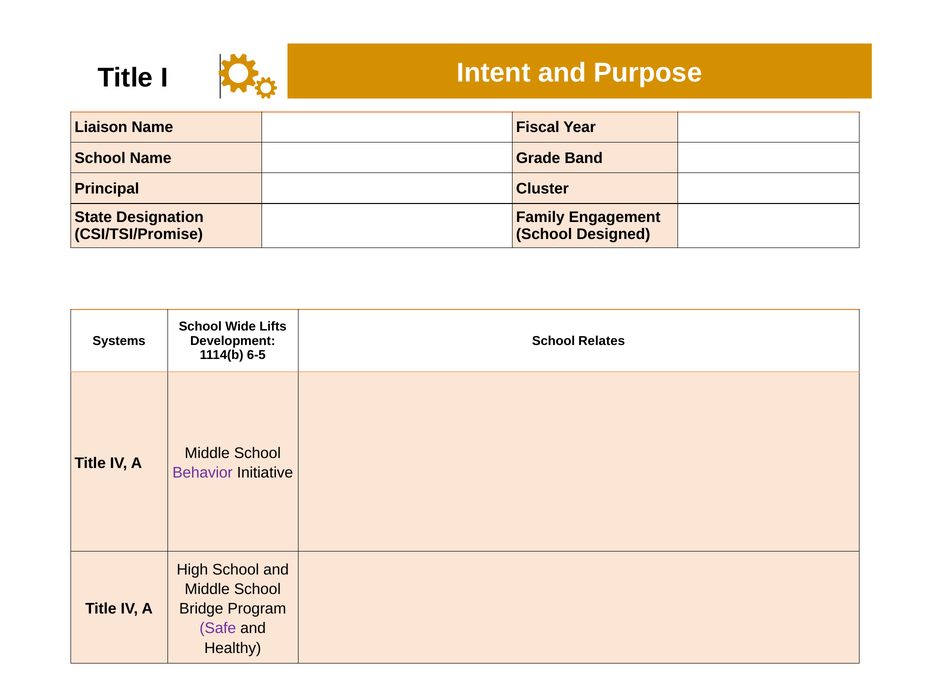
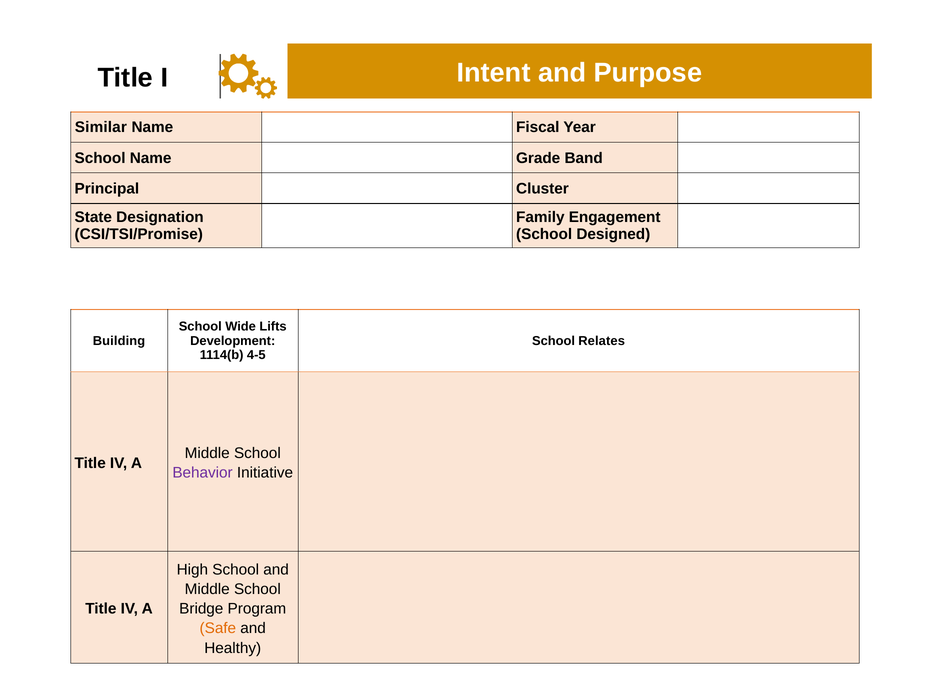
Liaison: Liaison -> Similar (101, 128)
Systems: Systems -> Building (119, 341)
6-5: 6-5 -> 4-5 (256, 355)
Safe colour: purple -> orange (218, 629)
